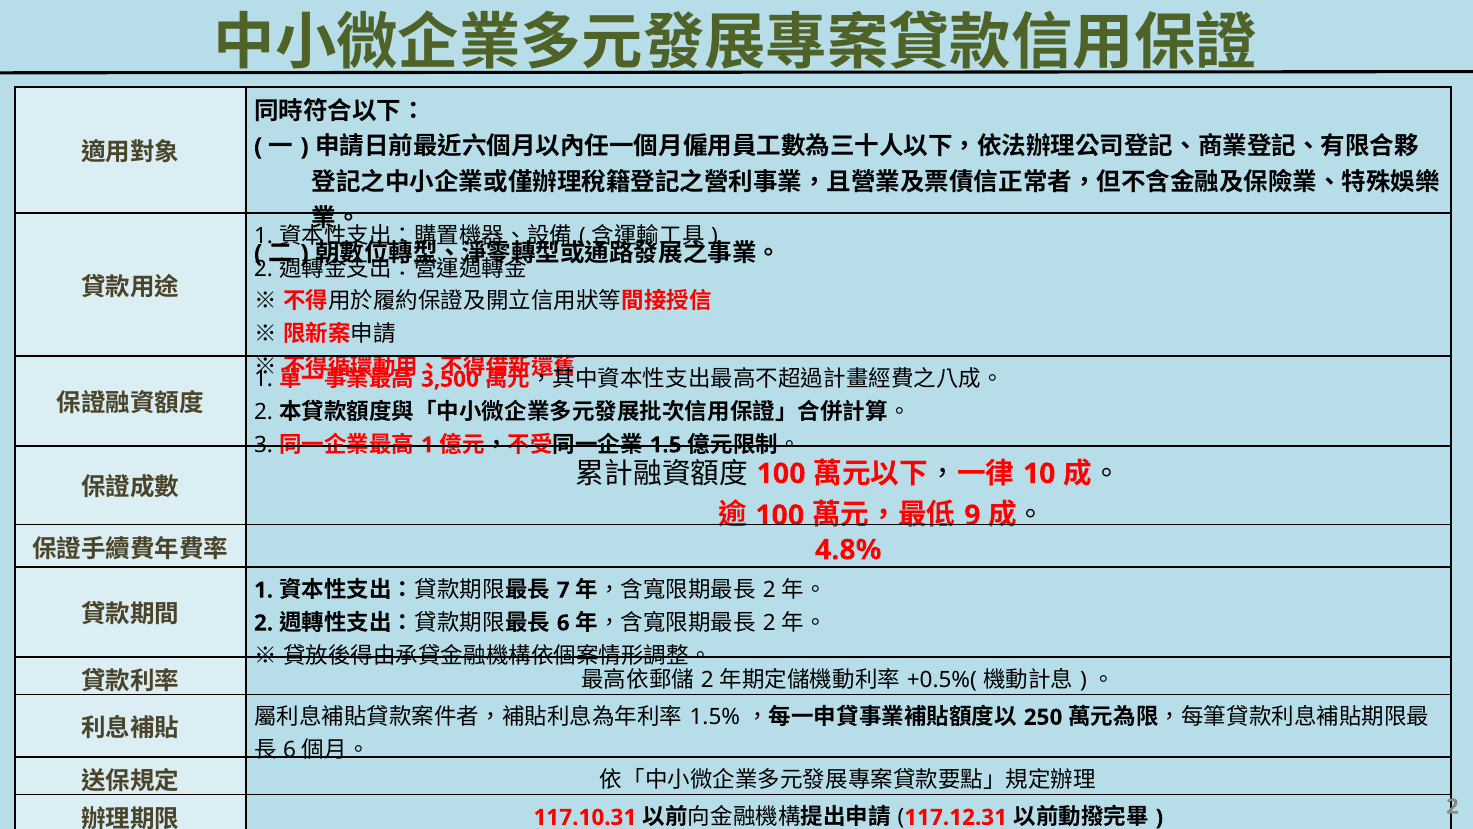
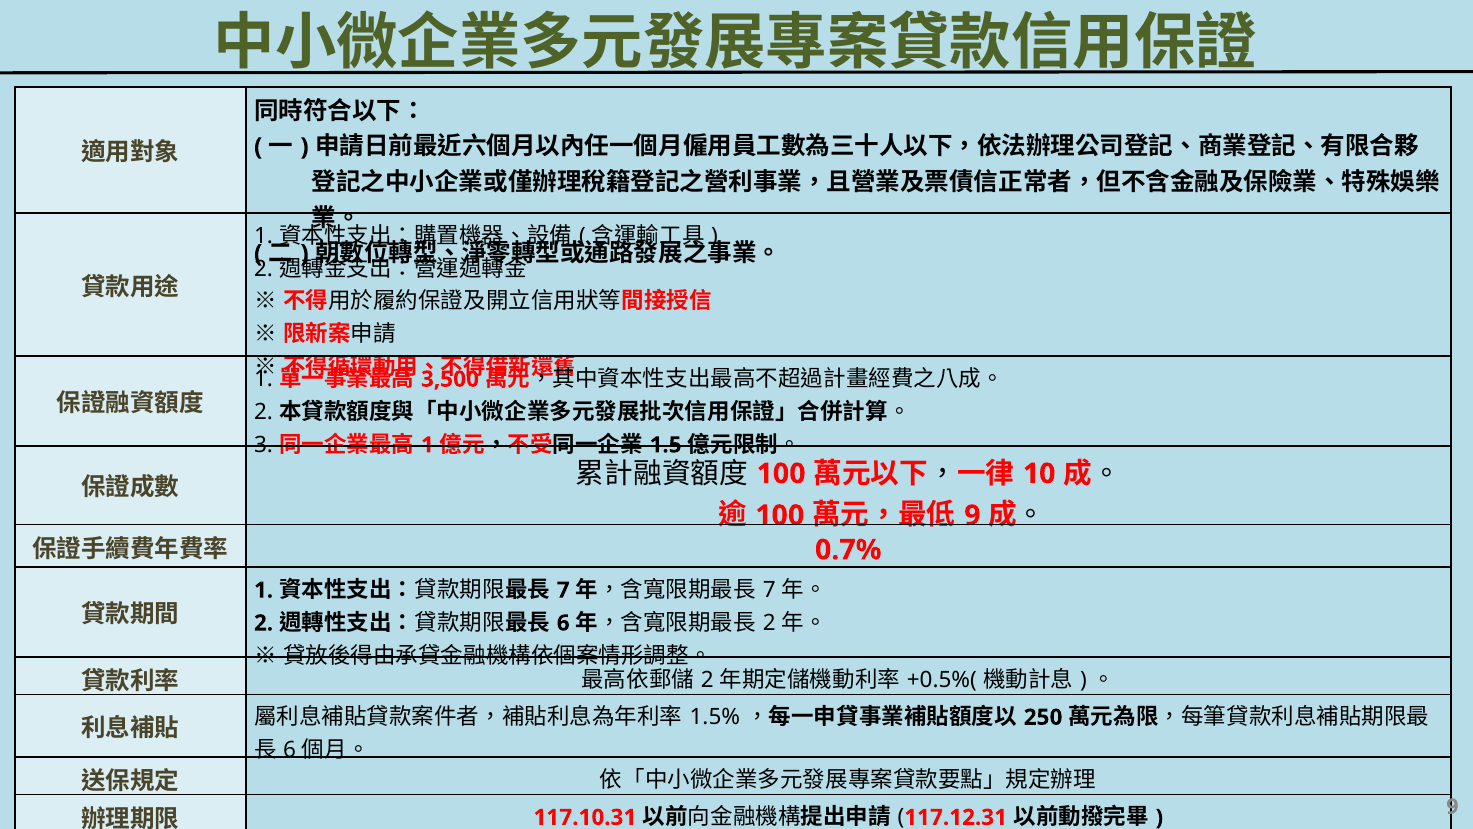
4.8%: 4.8% -> 0.7% (848, 550)
2: 2 -> 7 (769, 590)
2: 2 -> 9 (1452, 806)
